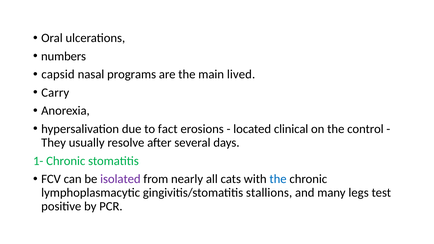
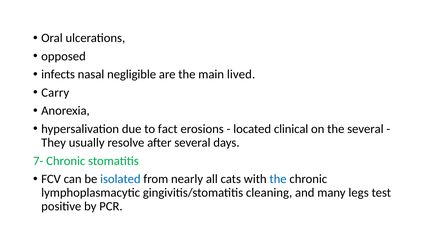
numbers: numbers -> opposed (63, 56)
capsid: capsid -> infects (58, 74)
programs: programs -> negligible (132, 74)
the control: control -> several (365, 129)
1-: 1- -> 7- (38, 161)
isolated colour: purple -> blue (120, 179)
stallions: stallions -> cleaning (269, 193)
